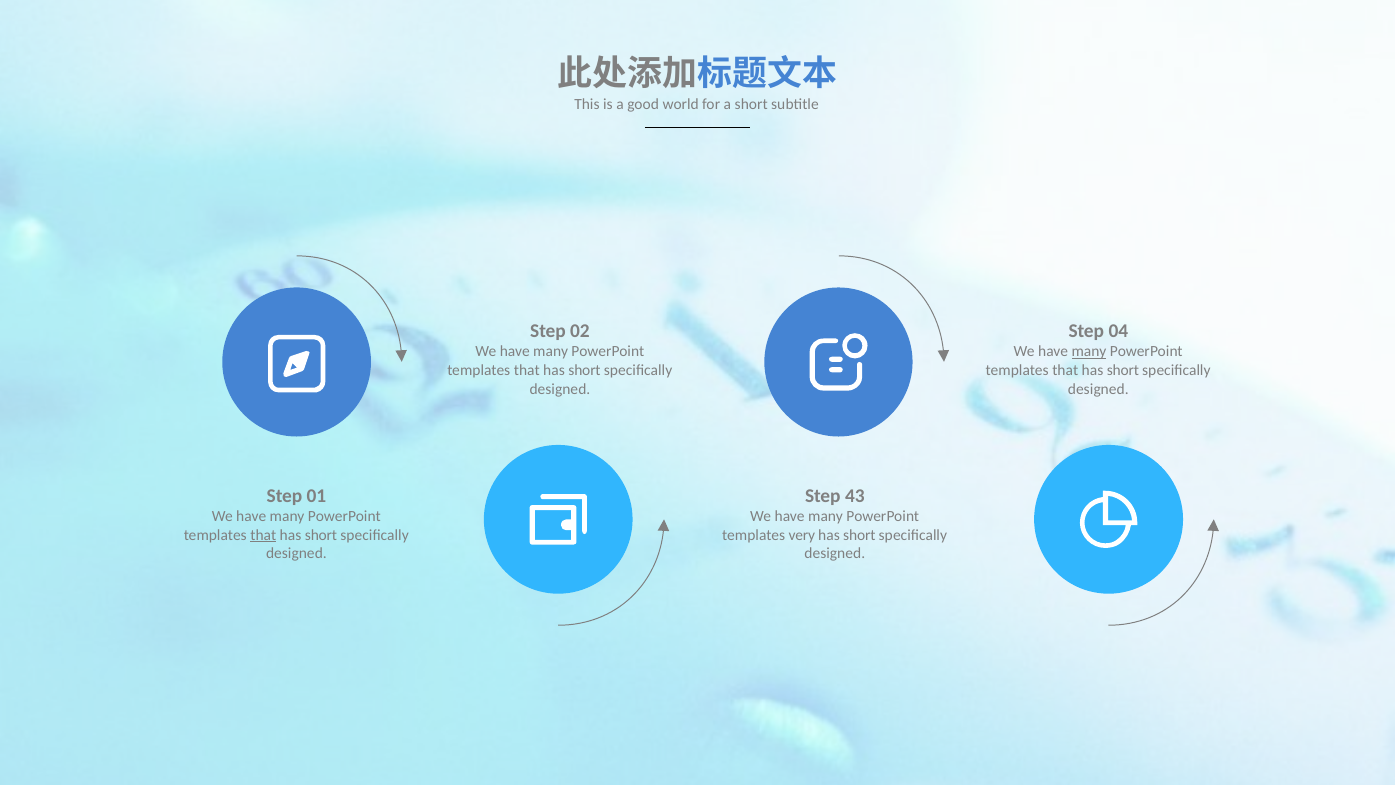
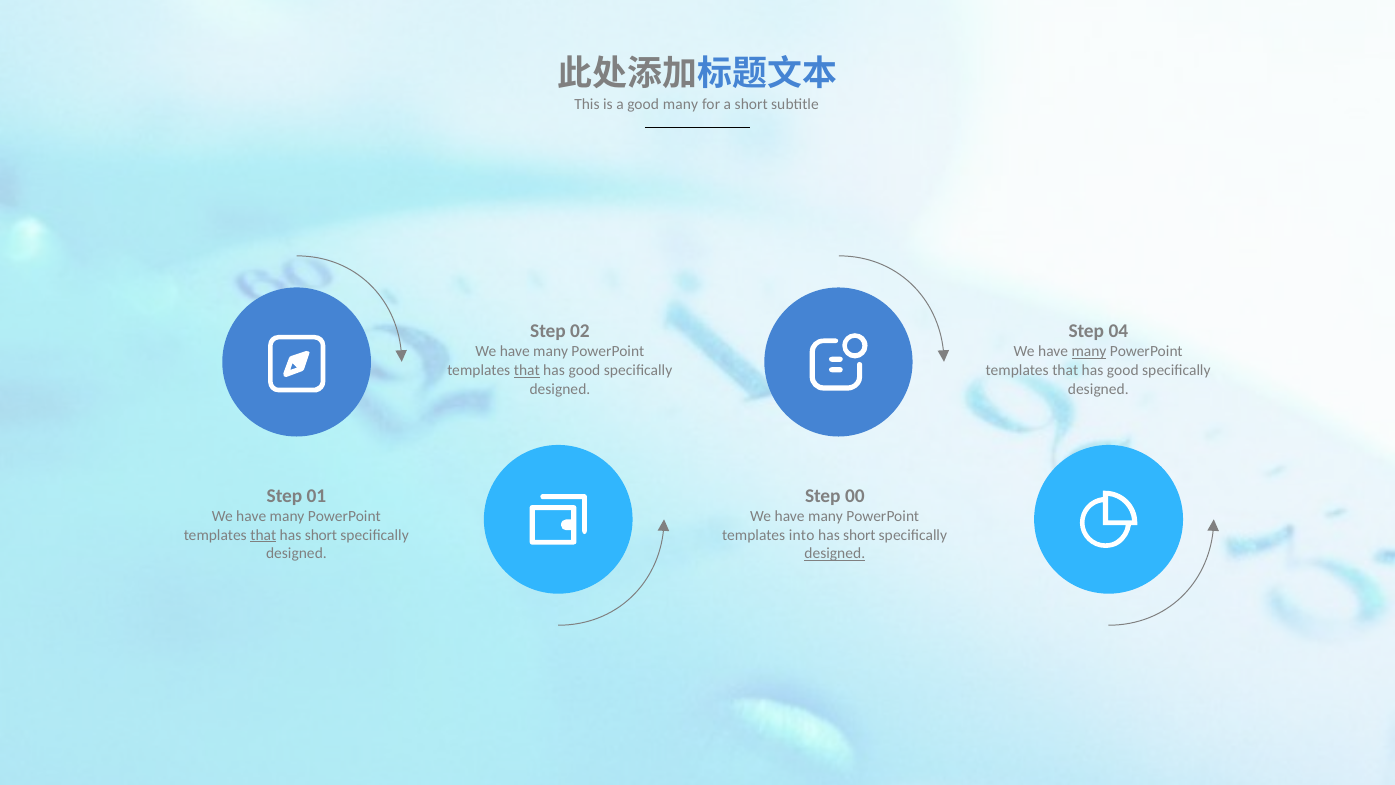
good world: world -> many (681, 104)
that underline: none -> present (527, 370)
short: short -> good (584, 370)
short: short -> good (1123, 370)
43: 43 -> 00 (855, 496)
very: very -> into (802, 535)
designed underline: none -> present (835, 554)
